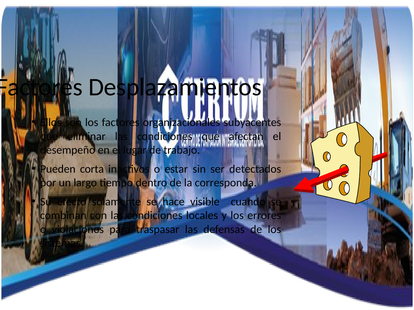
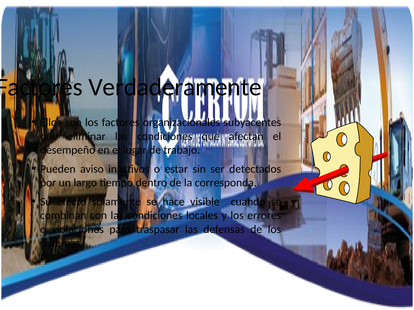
Desplazamientos: Desplazamientos -> Verdaderamente (175, 87)
corta: corta -> aviso (92, 169)
